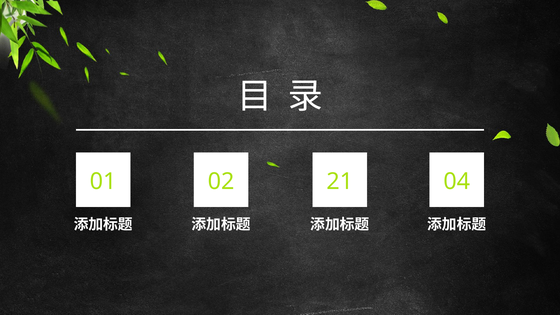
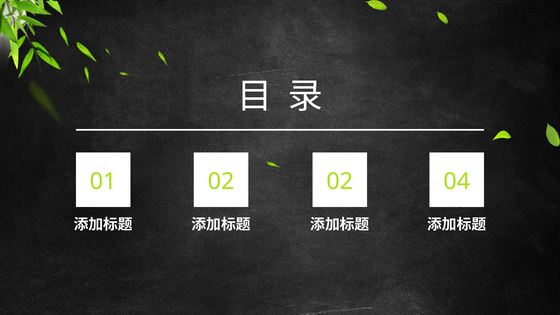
02 21: 21 -> 02 (340, 181)
